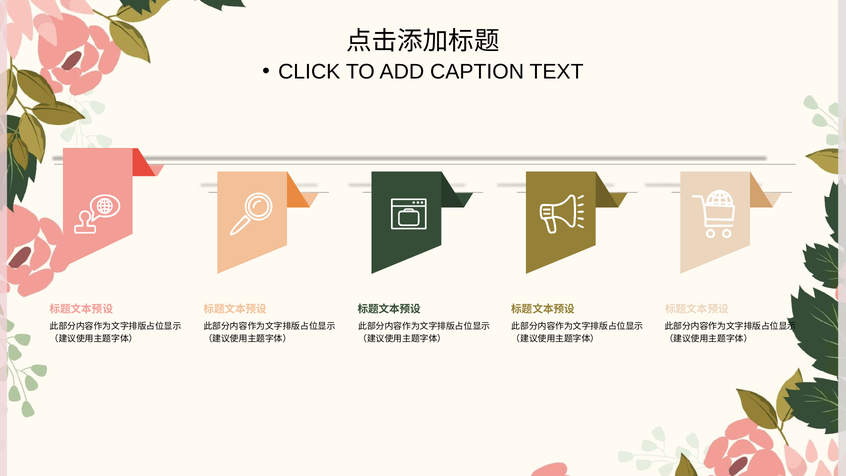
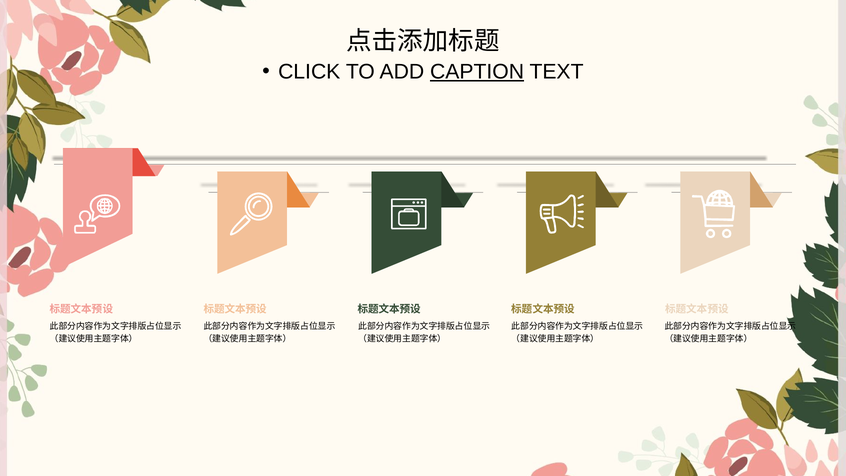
CAPTION underline: none -> present (477, 72)
